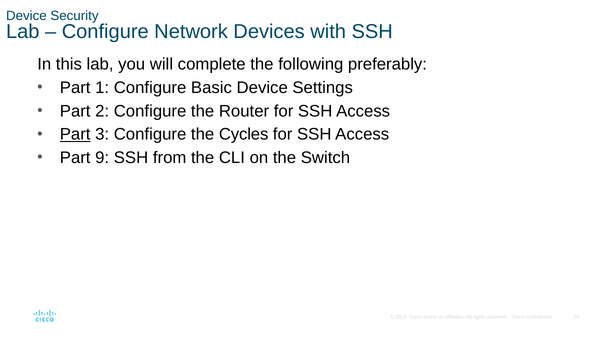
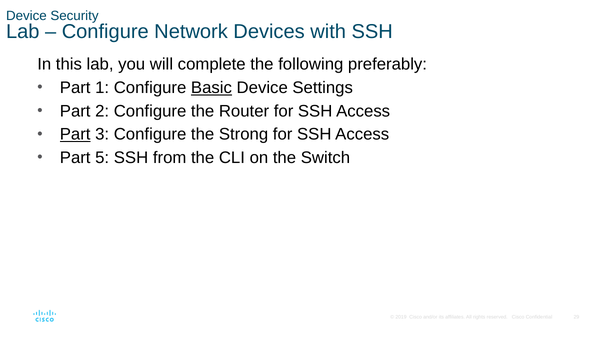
Basic underline: none -> present (211, 88)
Cycles: Cycles -> Strong (244, 135)
9: 9 -> 5 (102, 158)
